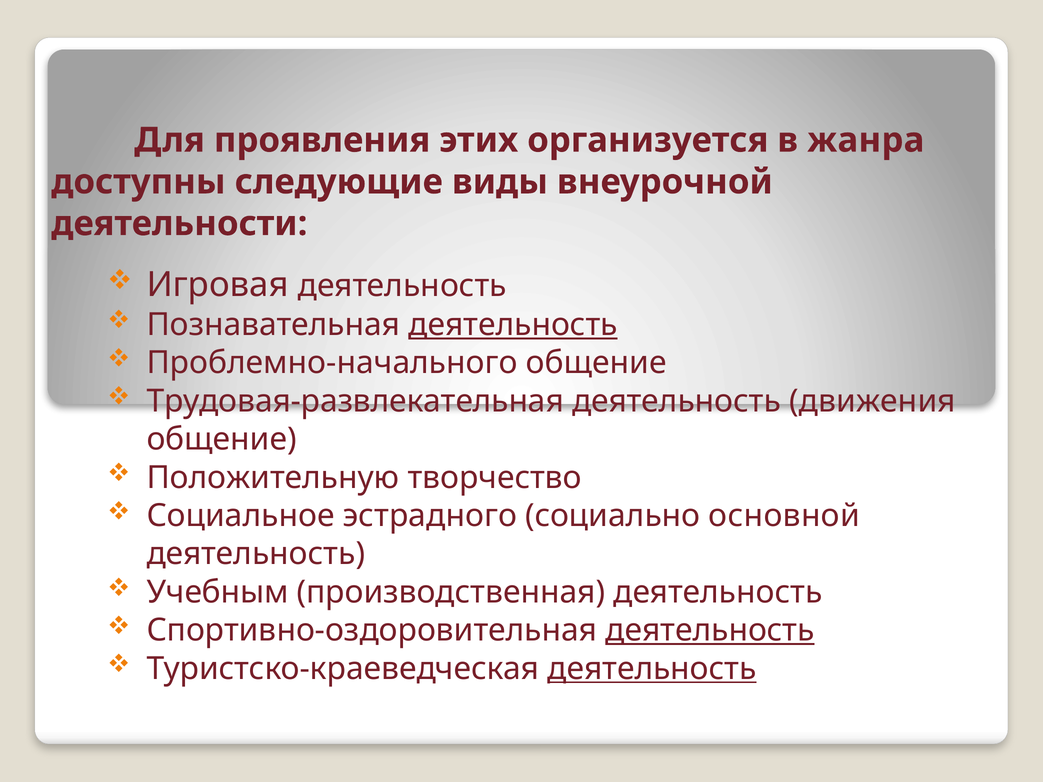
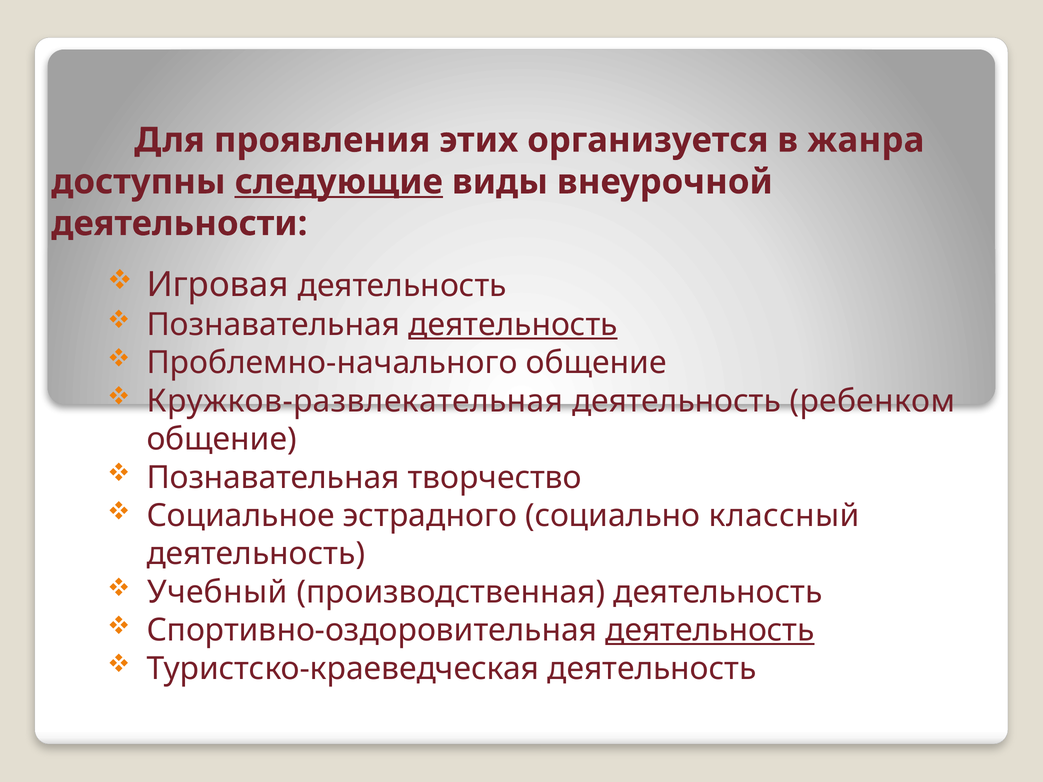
следующие underline: none -> present (339, 182)
Трудовая-развлекательная: Трудовая-развлекательная -> Кружков-развлекательная (355, 401)
движения: движения -> ребенком (872, 401)
Положительную: Положительную -> Познавательная (273, 478)
основной: основной -> классный (784, 516)
Учебным: Учебным -> Учебный (217, 592)
деятельность underline: present -> none (652, 669)
